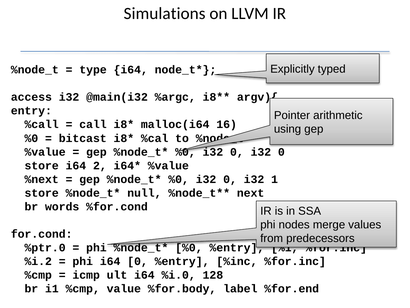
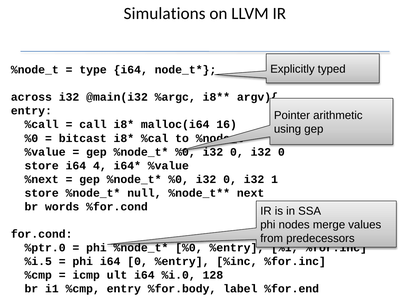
access: access -> across (31, 97)
2: 2 -> 4 (100, 165)
%i.2: %i.2 -> %i.5 (38, 261)
%cmp value: value -> entry (124, 288)
